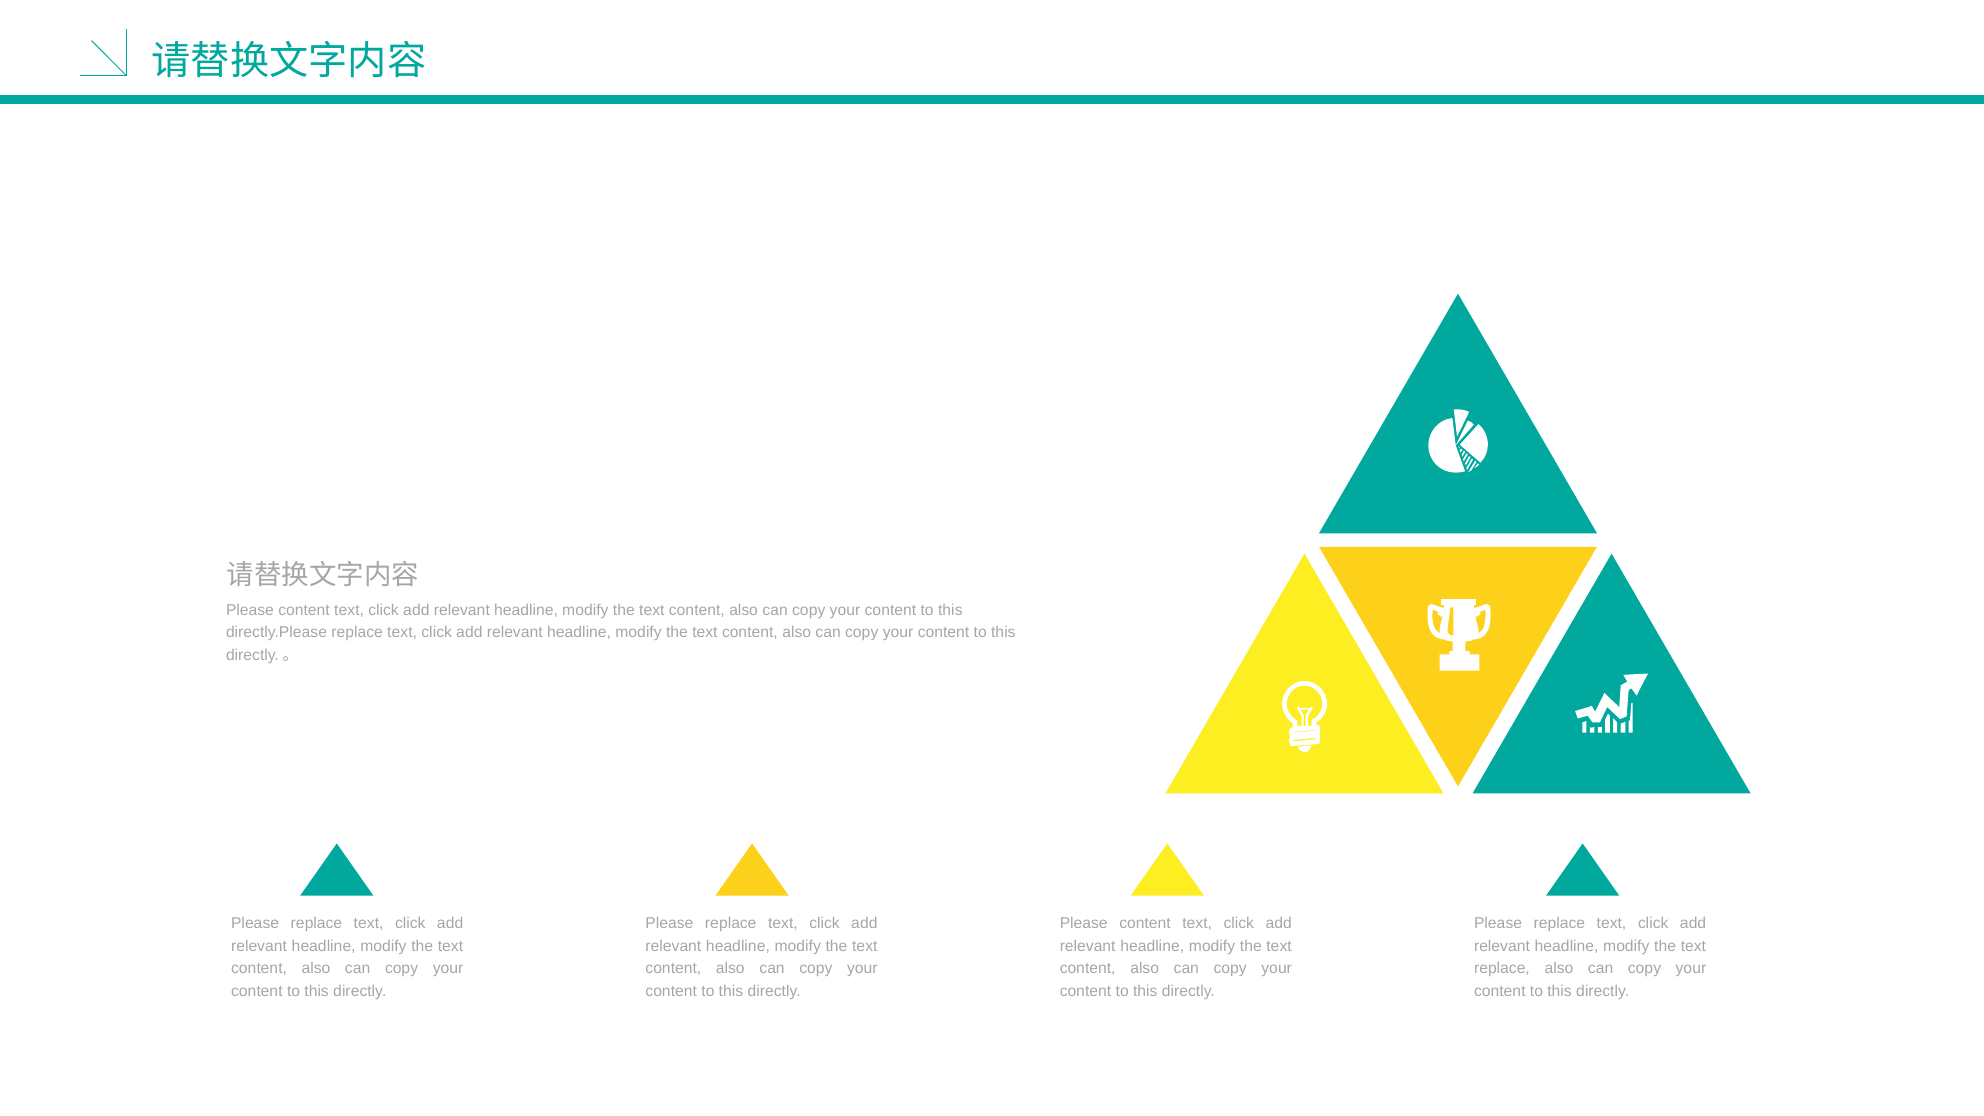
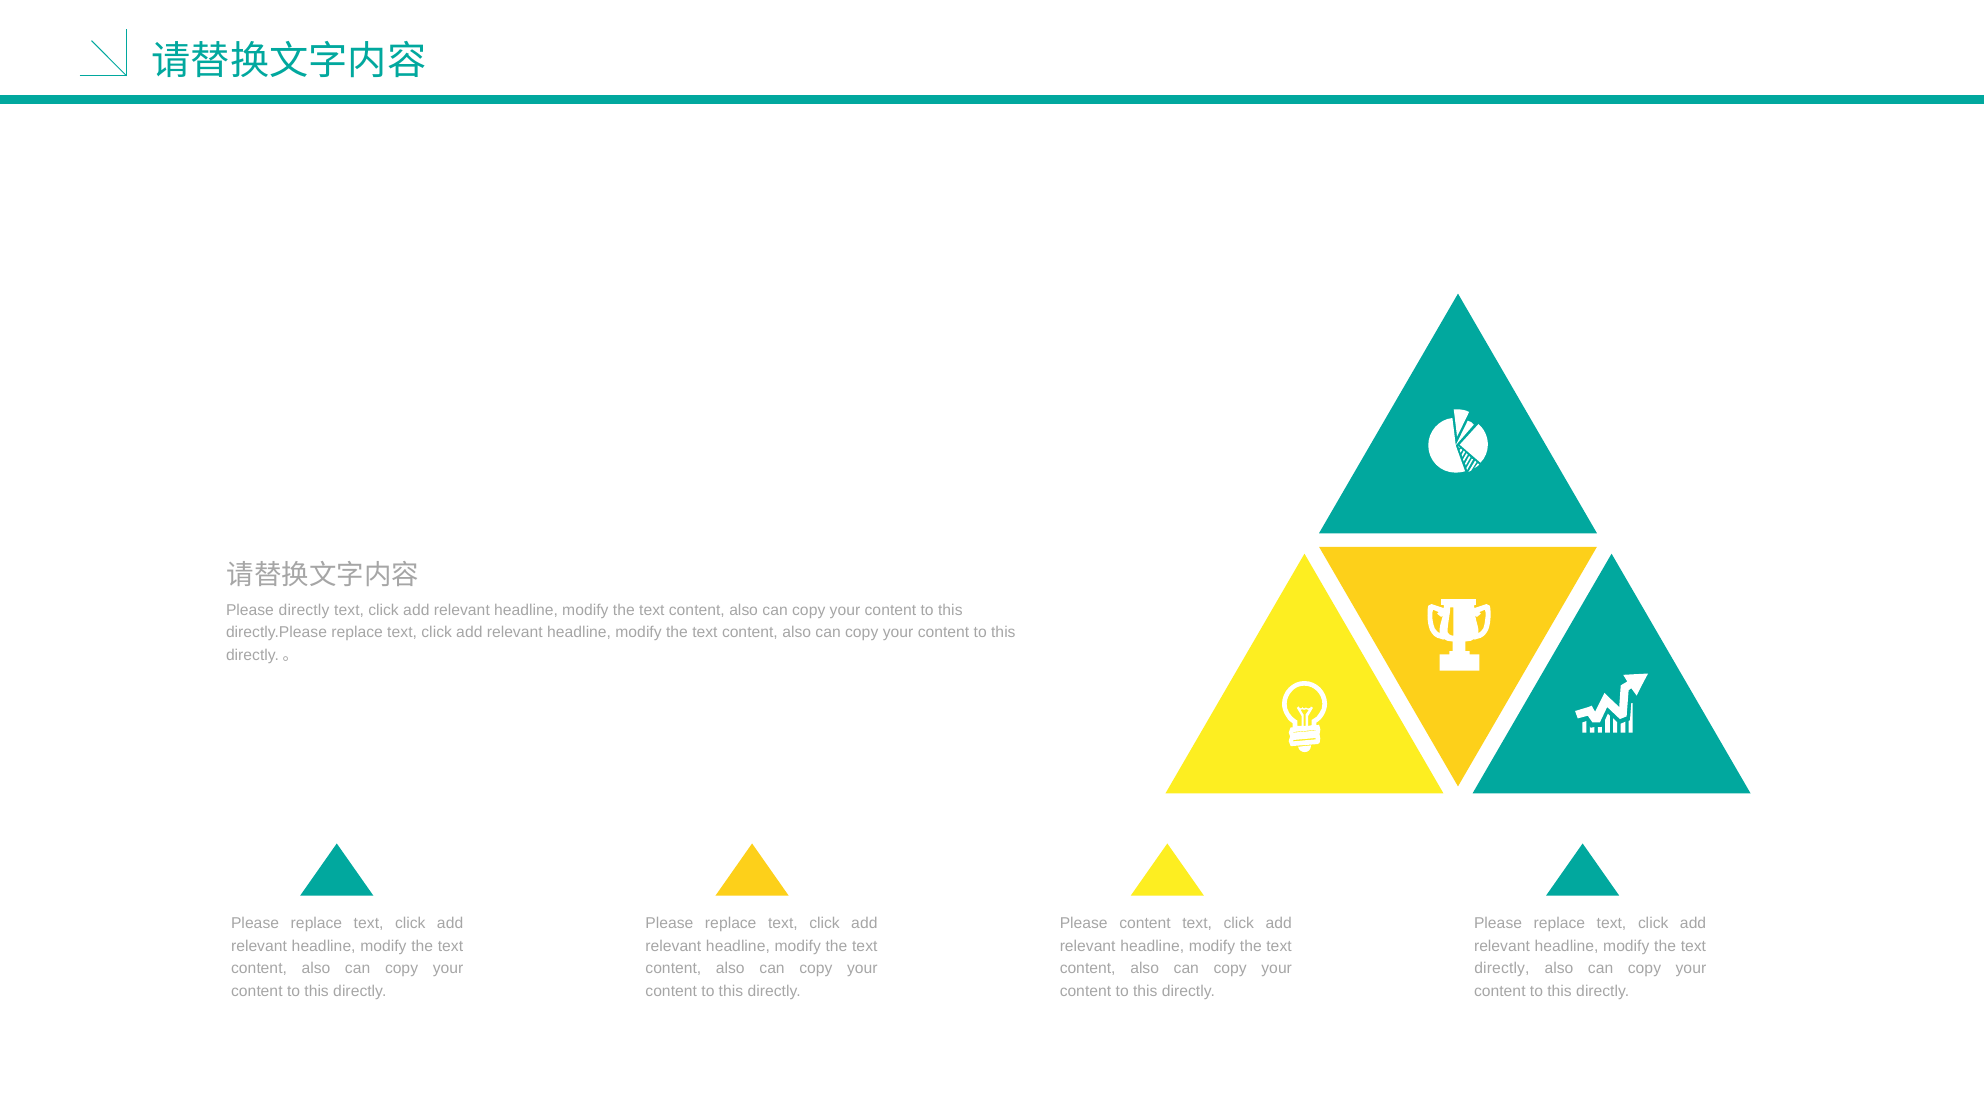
content: content -> directly (304, 610)
replace: replace -> directly (1502, 969)
